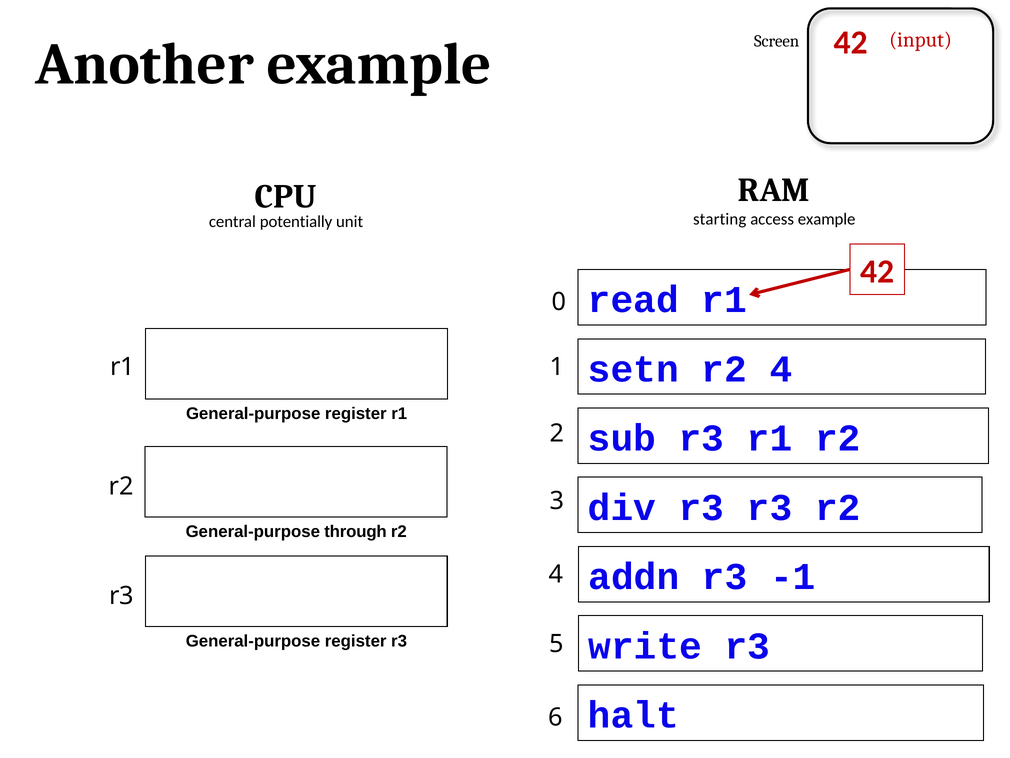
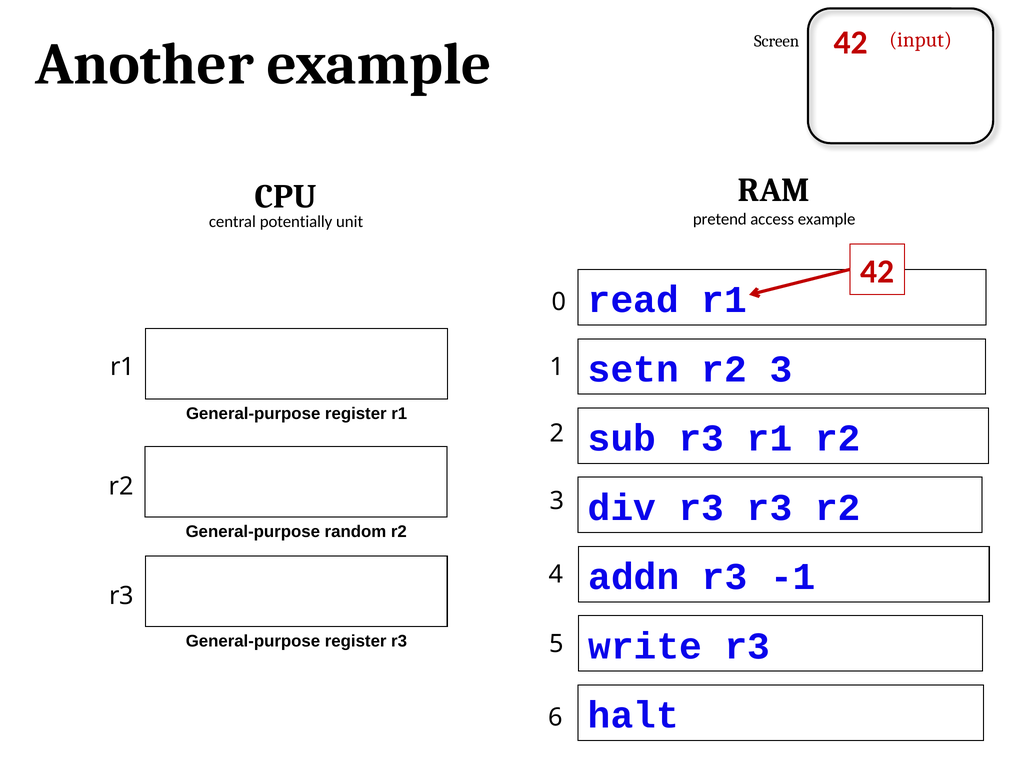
starting: starting -> pretend (720, 219)
r2 4: 4 -> 3 (781, 369)
through: through -> random (355, 531)
